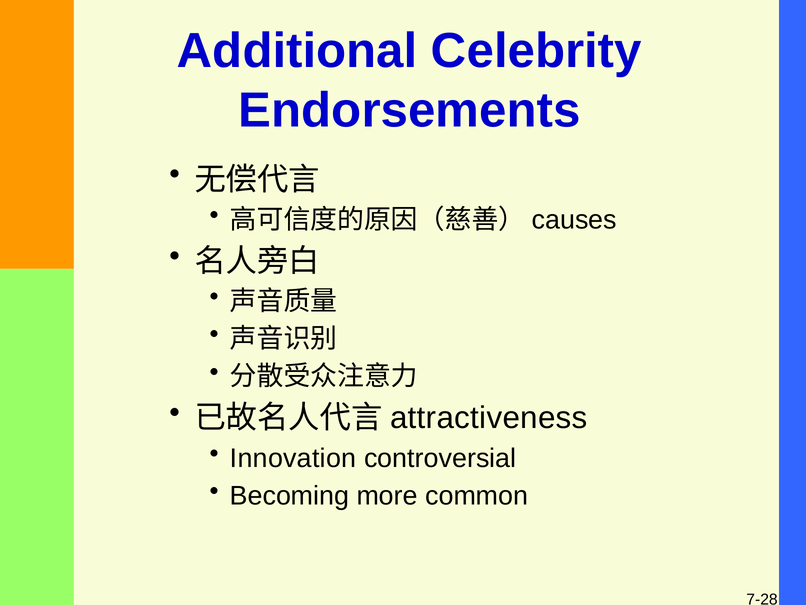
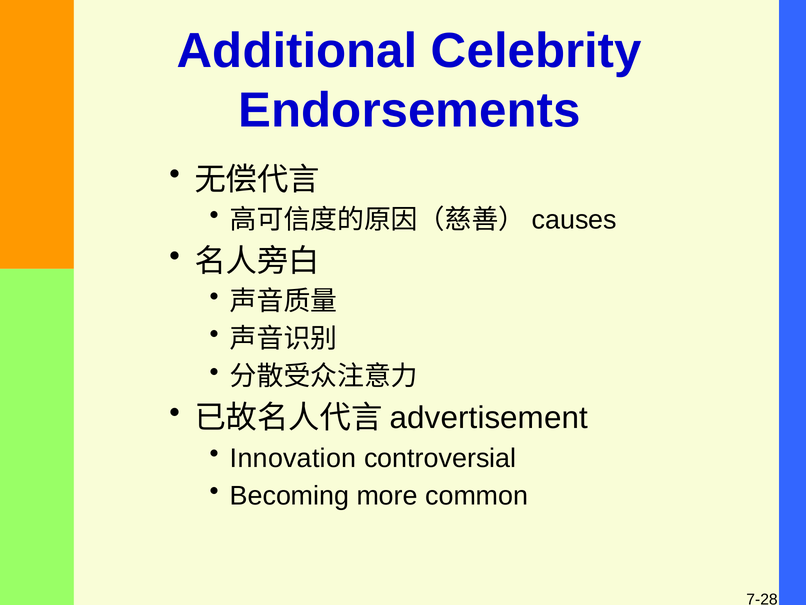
attractiveness: attractiveness -> advertisement (489, 418)
